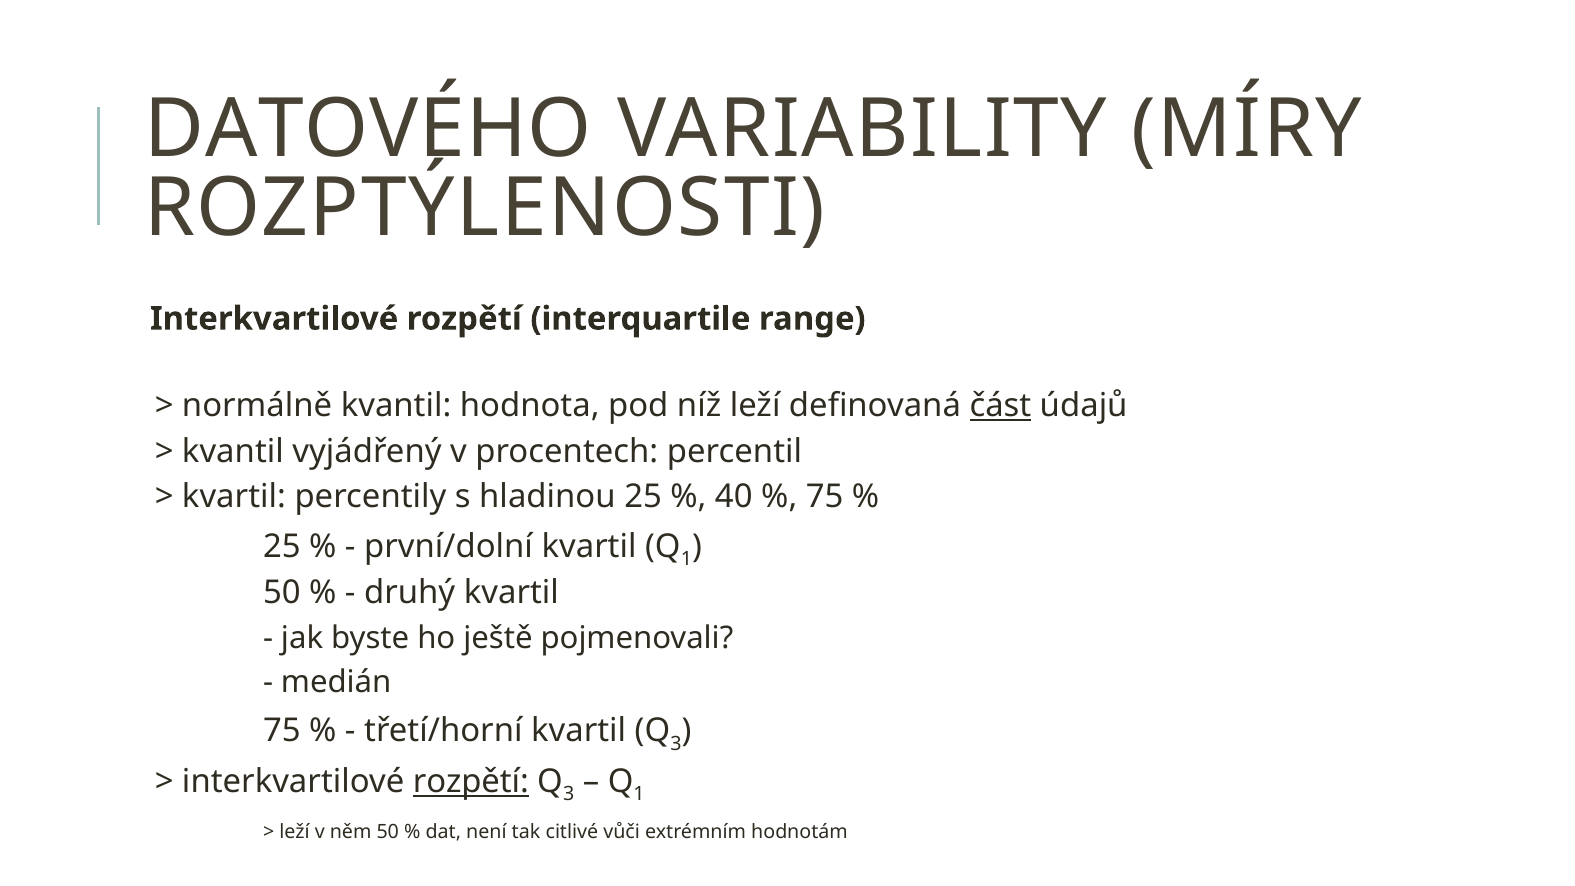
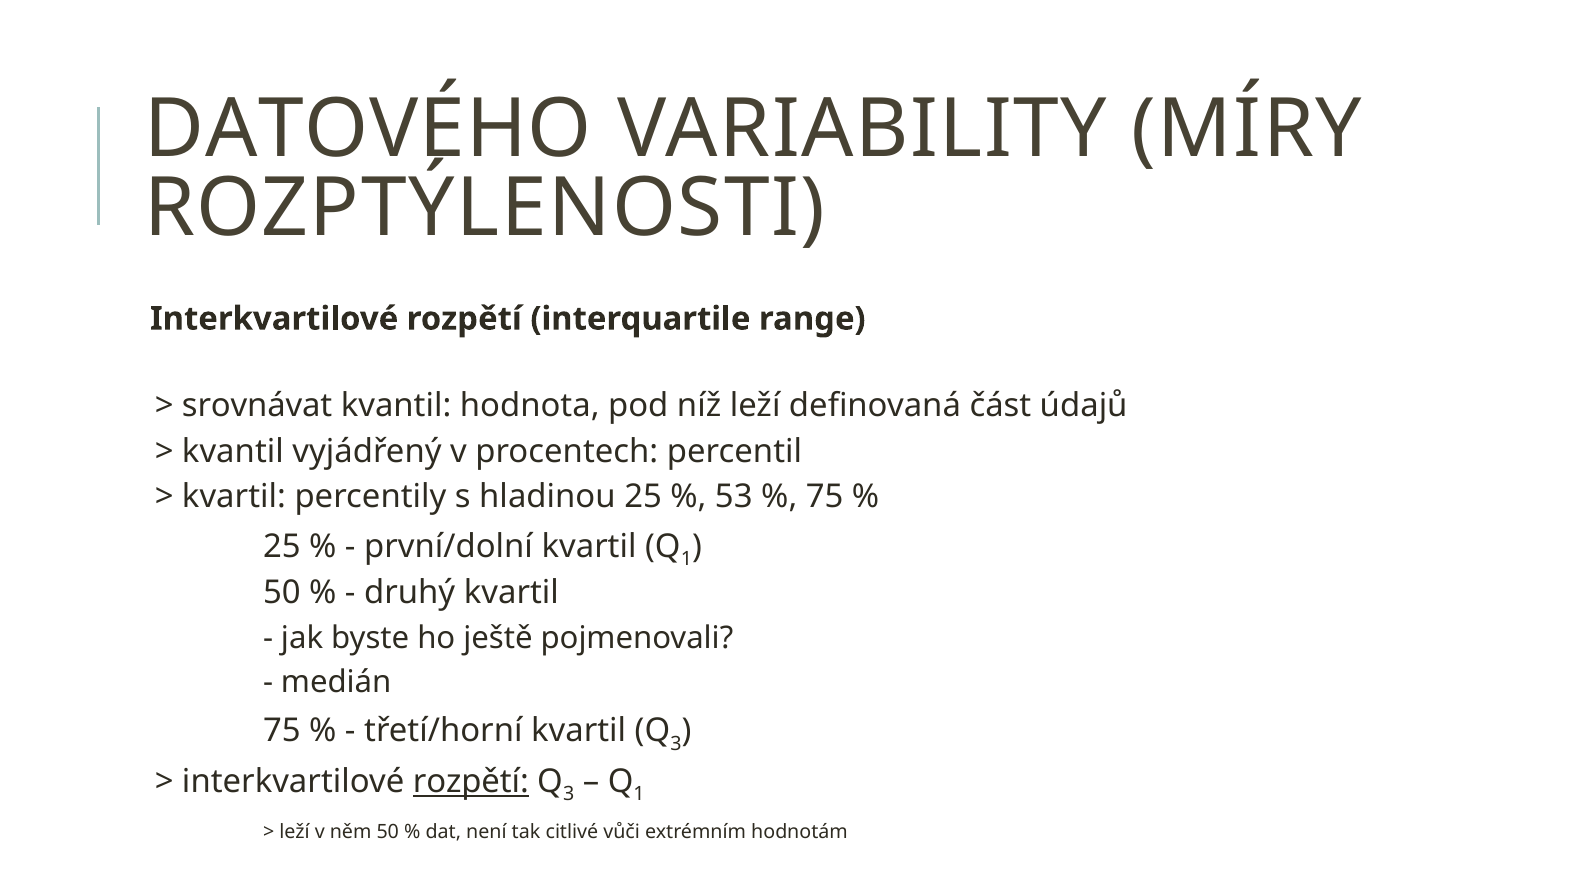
normálně: normálně -> srovnávat (257, 406)
část underline: present -> none (1000, 406)
40: 40 -> 53 (734, 497)
